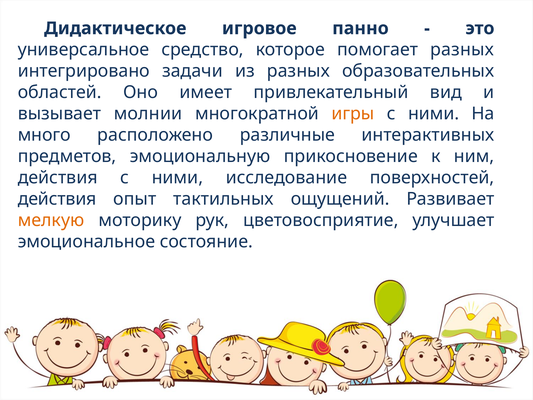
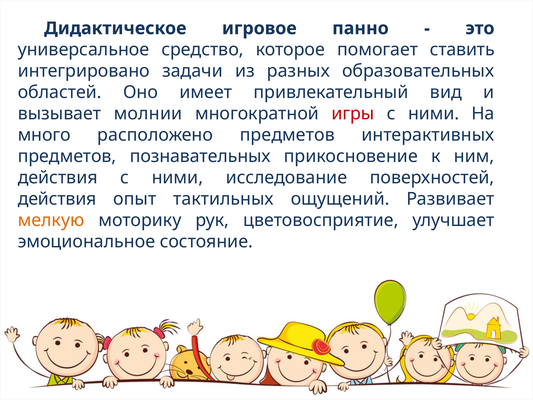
помогает разных: разных -> ставить (462, 50)
игры colour: orange -> red (353, 114)
расположено различные: различные -> предметов (287, 135)
эмоциональную: эмоциональную -> познавательных (200, 156)
